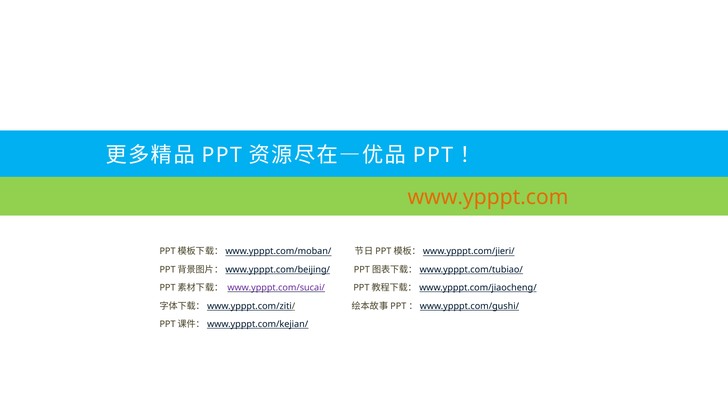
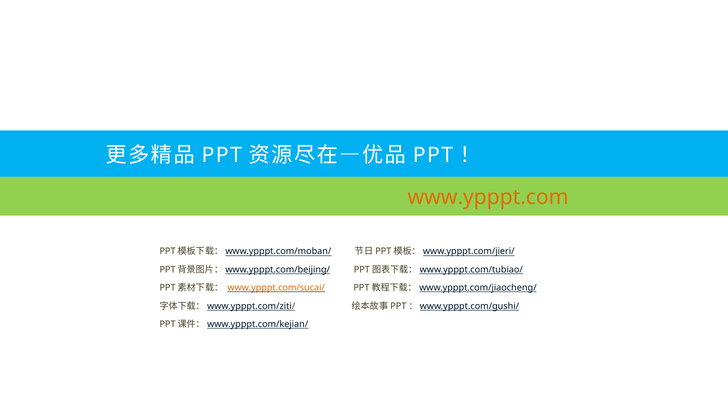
www.ypppt.com/sucai/ colour: purple -> orange (276, 287)
